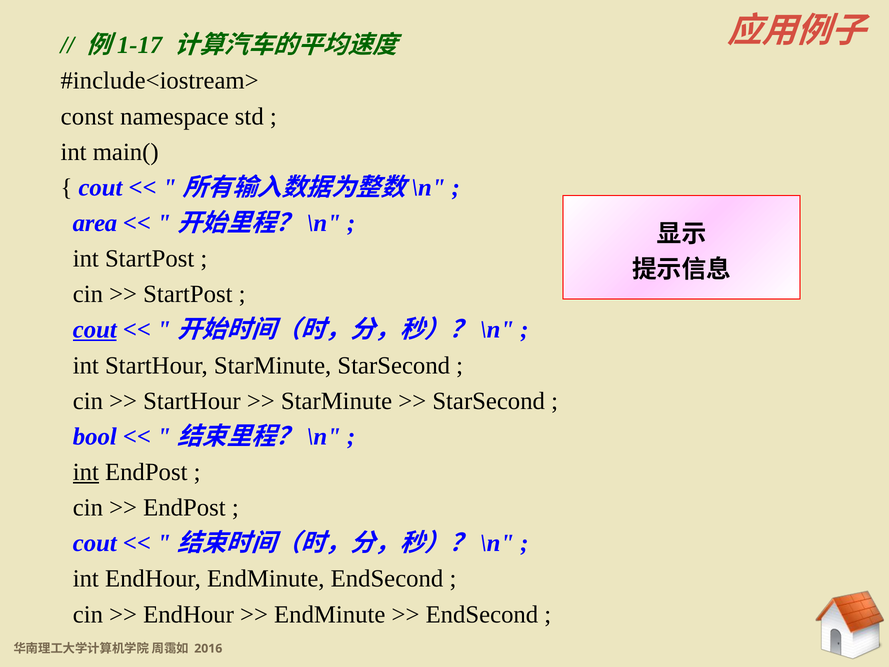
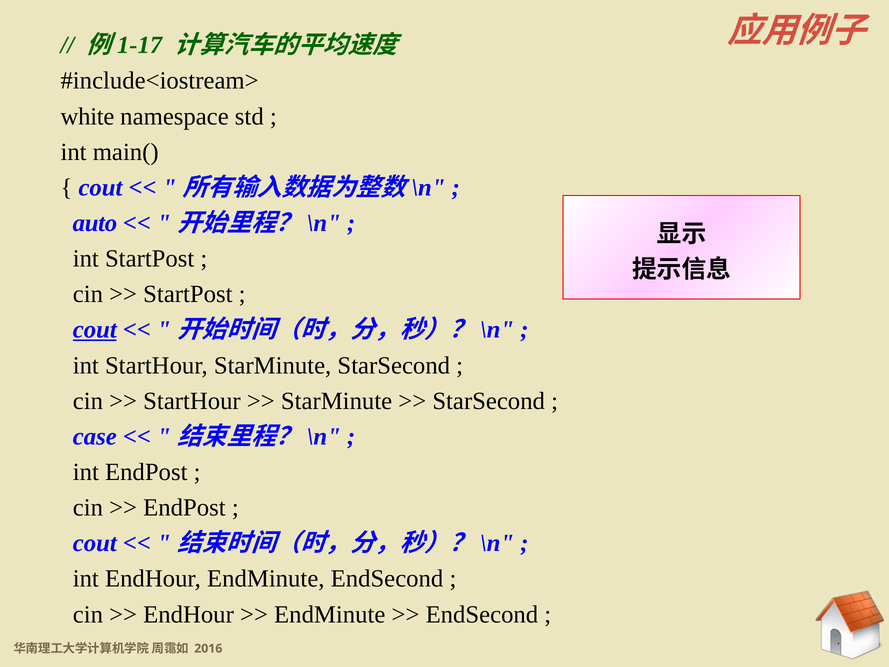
const: const -> white (87, 116)
area: area -> auto (95, 223)
bool: bool -> case (95, 436)
int underline: present -> none (86, 472)
